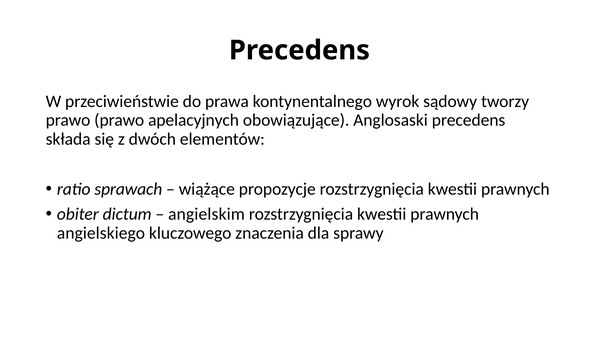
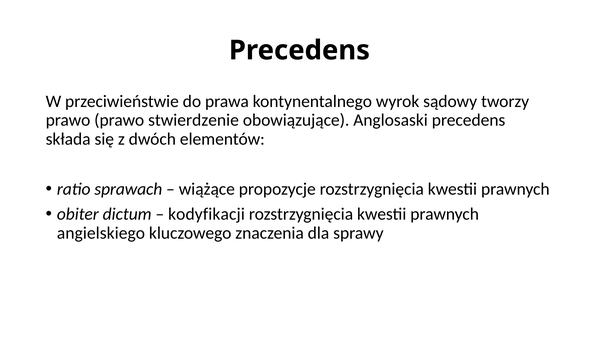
apelacyjnych: apelacyjnych -> stwierdzenie (193, 120)
angielskim: angielskim -> kodyfikacji (206, 214)
